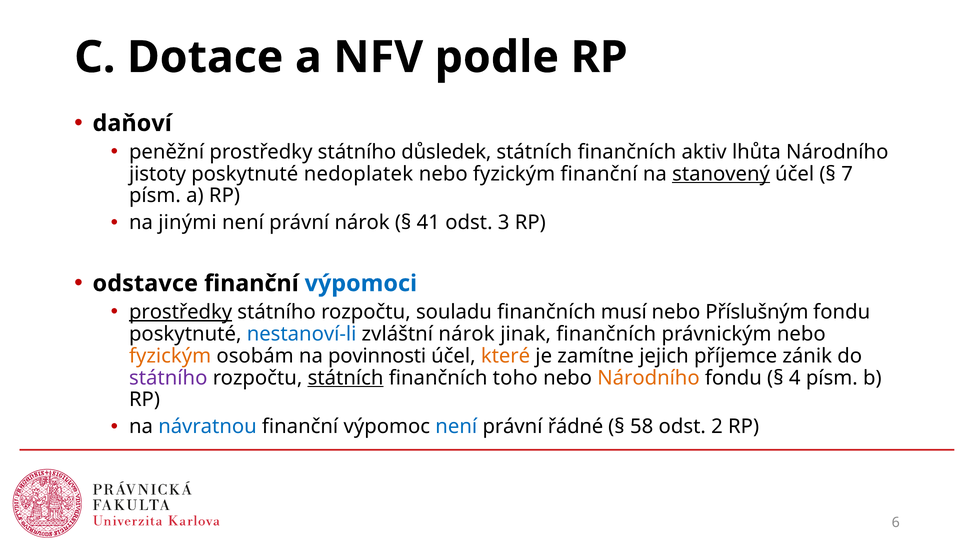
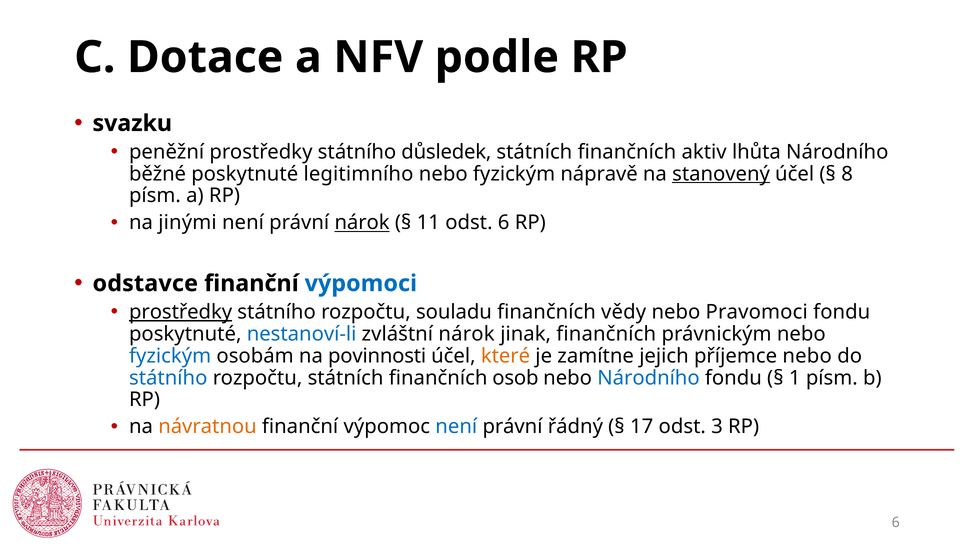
daňoví: daňoví -> svazku (132, 123)
jistoty: jistoty -> běžné (158, 174)
nedoplatek: nedoplatek -> legitimního (358, 174)
fyzickým finanční: finanční -> nápravě (599, 174)
7: 7 -> 8 (847, 174)
nárok underline: none -> present (362, 223)
41: 41 -> 11 (428, 223)
odst 3: 3 -> 6 (504, 223)
musí: musí -> vědy (624, 312)
Příslušným: Příslušným -> Pravomoci (757, 312)
fyzickým colour: orange -> blue (170, 356)
příjemce zánik: zánik -> nebo (807, 356)
státního colour: purple -> blue (168, 378)
státních underline: present -> none (346, 378)
toho: toho -> osob (515, 378)
Národního colour: orange -> blue (648, 378)
4: 4 -> 1 (795, 378)
návratnou colour: blue -> orange (207, 427)
řádné: řádné -> řádný (575, 427)
58: 58 -> 17 (642, 427)
2: 2 -> 3 (717, 427)
